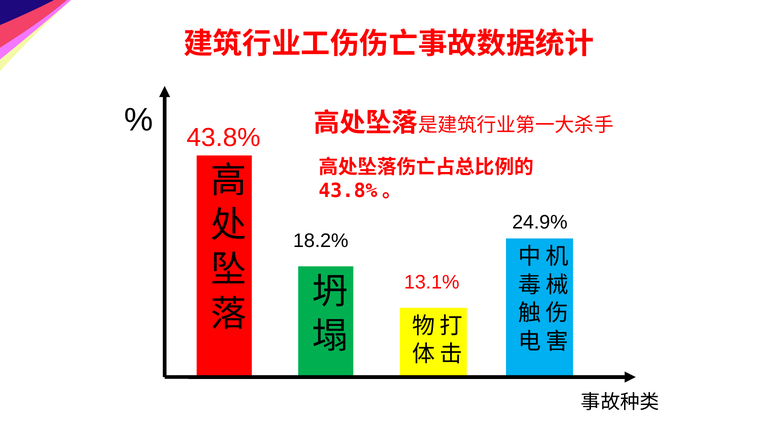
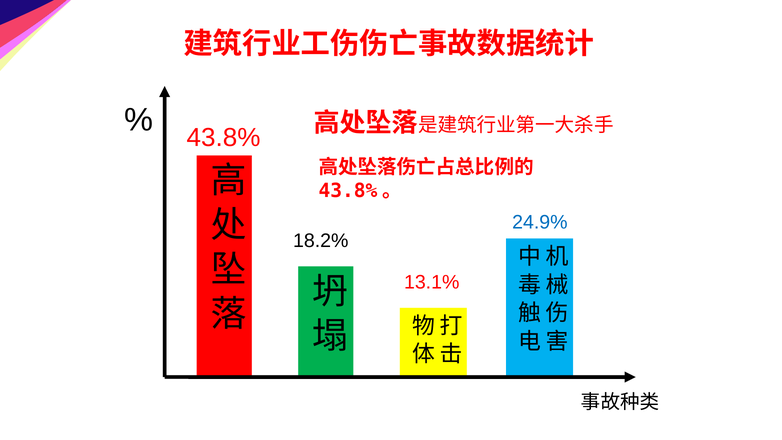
24.9% colour: black -> blue (540, 222)
